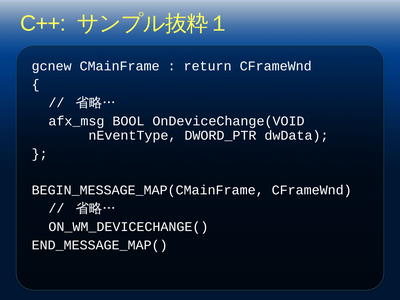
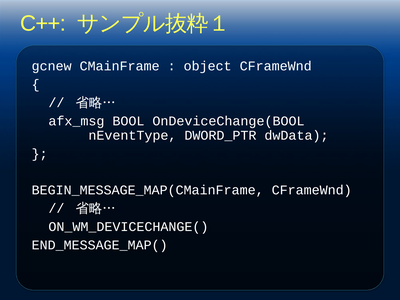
return: return -> object (208, 66)
OnDeviceChange(VOID: OnDeviceChange(VOID -> OnDeviceChange(BOOL (228, 121)
